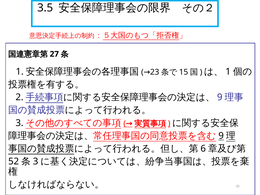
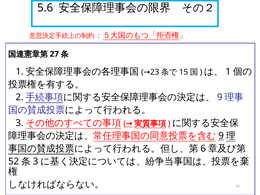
3.5: 3.5 -> 5.6 (45, 8)
